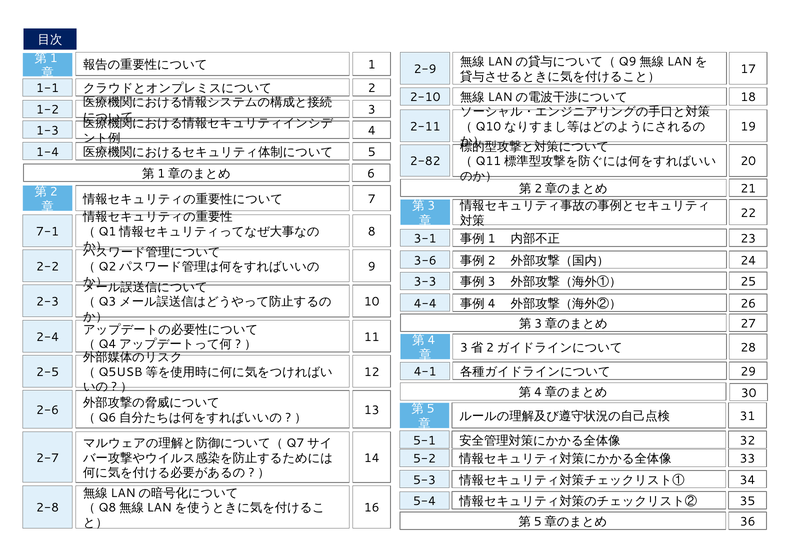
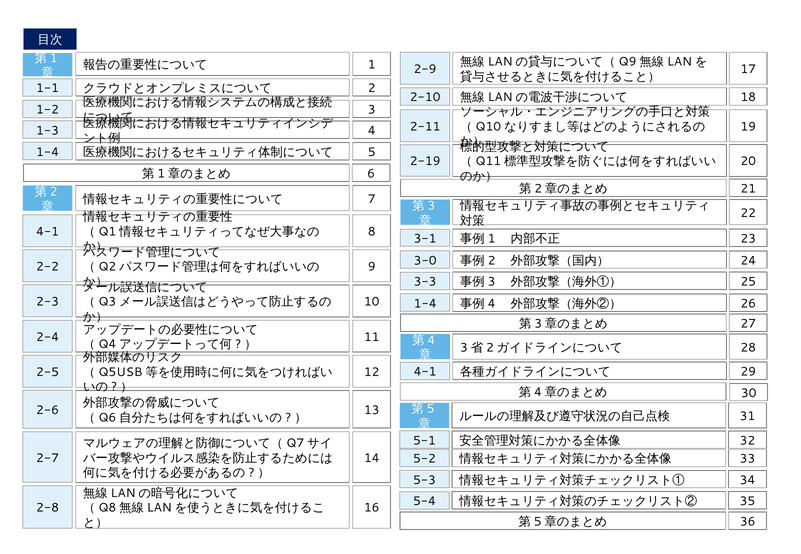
2-82: 2-82 -> 2-19 (425, 162)
7-1: 7-1 -> 4-1 (48, 232)
3-6: 3-6 -> 3-0 (425, 261)
4-4: 4-4 -> 1-4 (425, 304)
